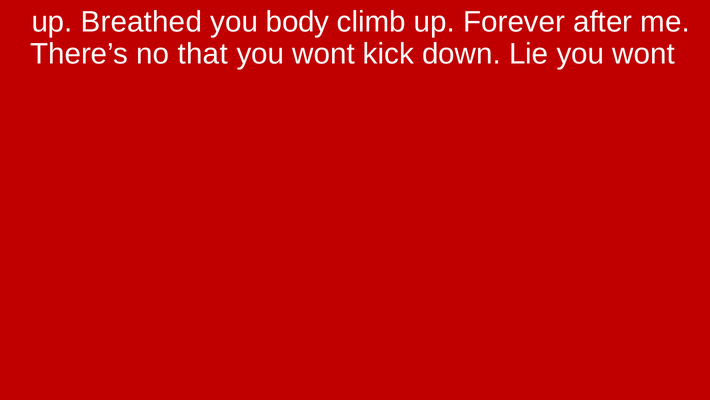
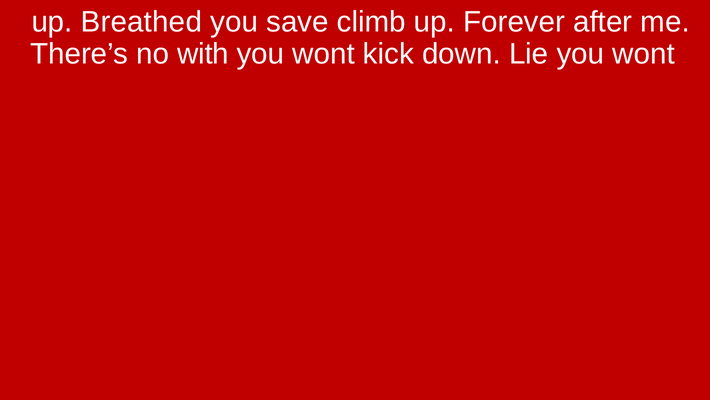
body: body -> save (297, 22)
that: that -> with (203, 54)
